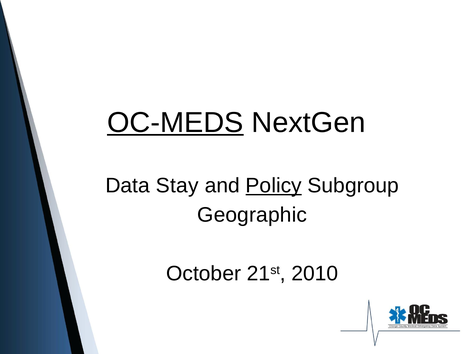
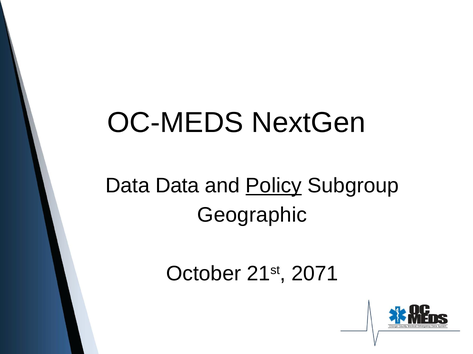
OC-MEDS underline: present -> none (175, 123)
Data Stay: Stay -> Data (177, 186)
2010: 2010 -> 2071 (315, 274)
